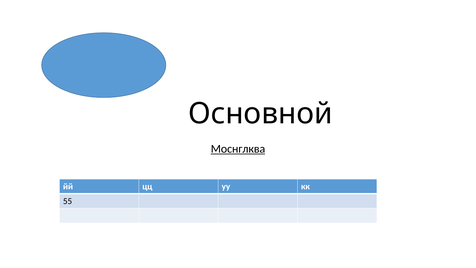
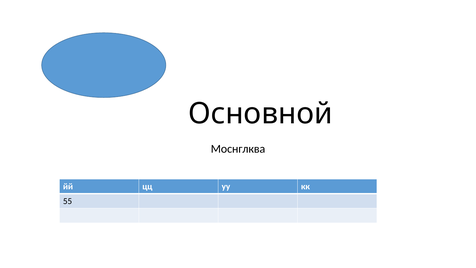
Моснглква underline: present -> none (238, 149)
